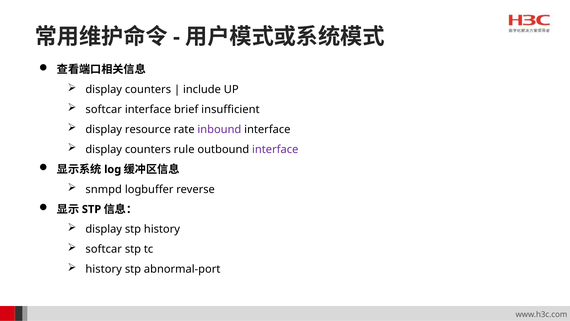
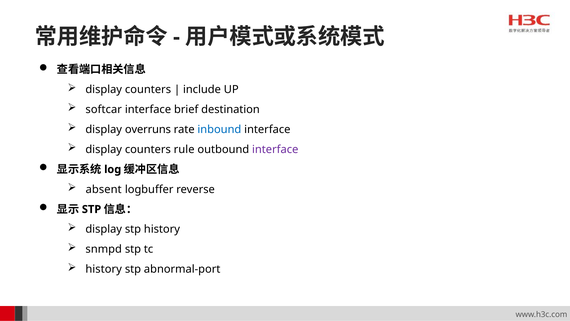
insufficient: insufficient -> destination (230, 109)
resource: resource -> overruns (148, 129)
inbound colour: purple -> blue (219, 129)
snmpd: snmpd -> absent (104, 189)
softcar: softcar -> snmpd (104, 249)
